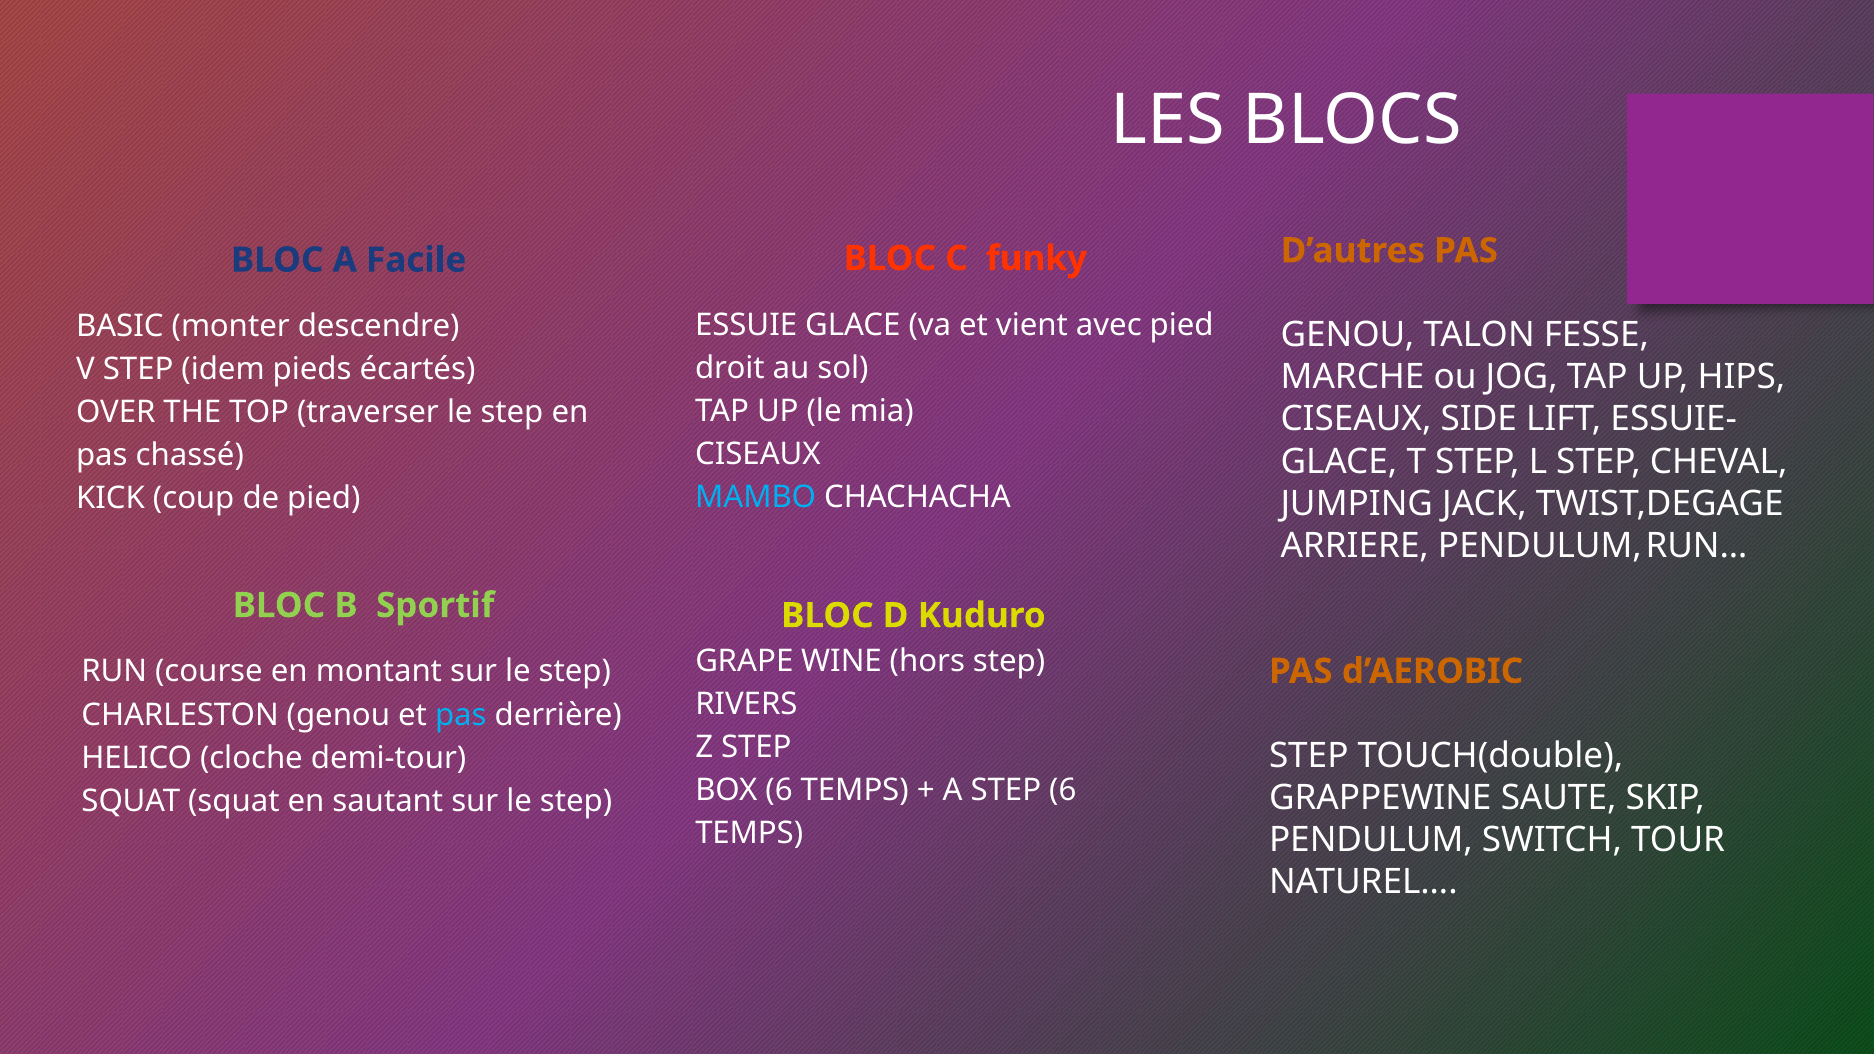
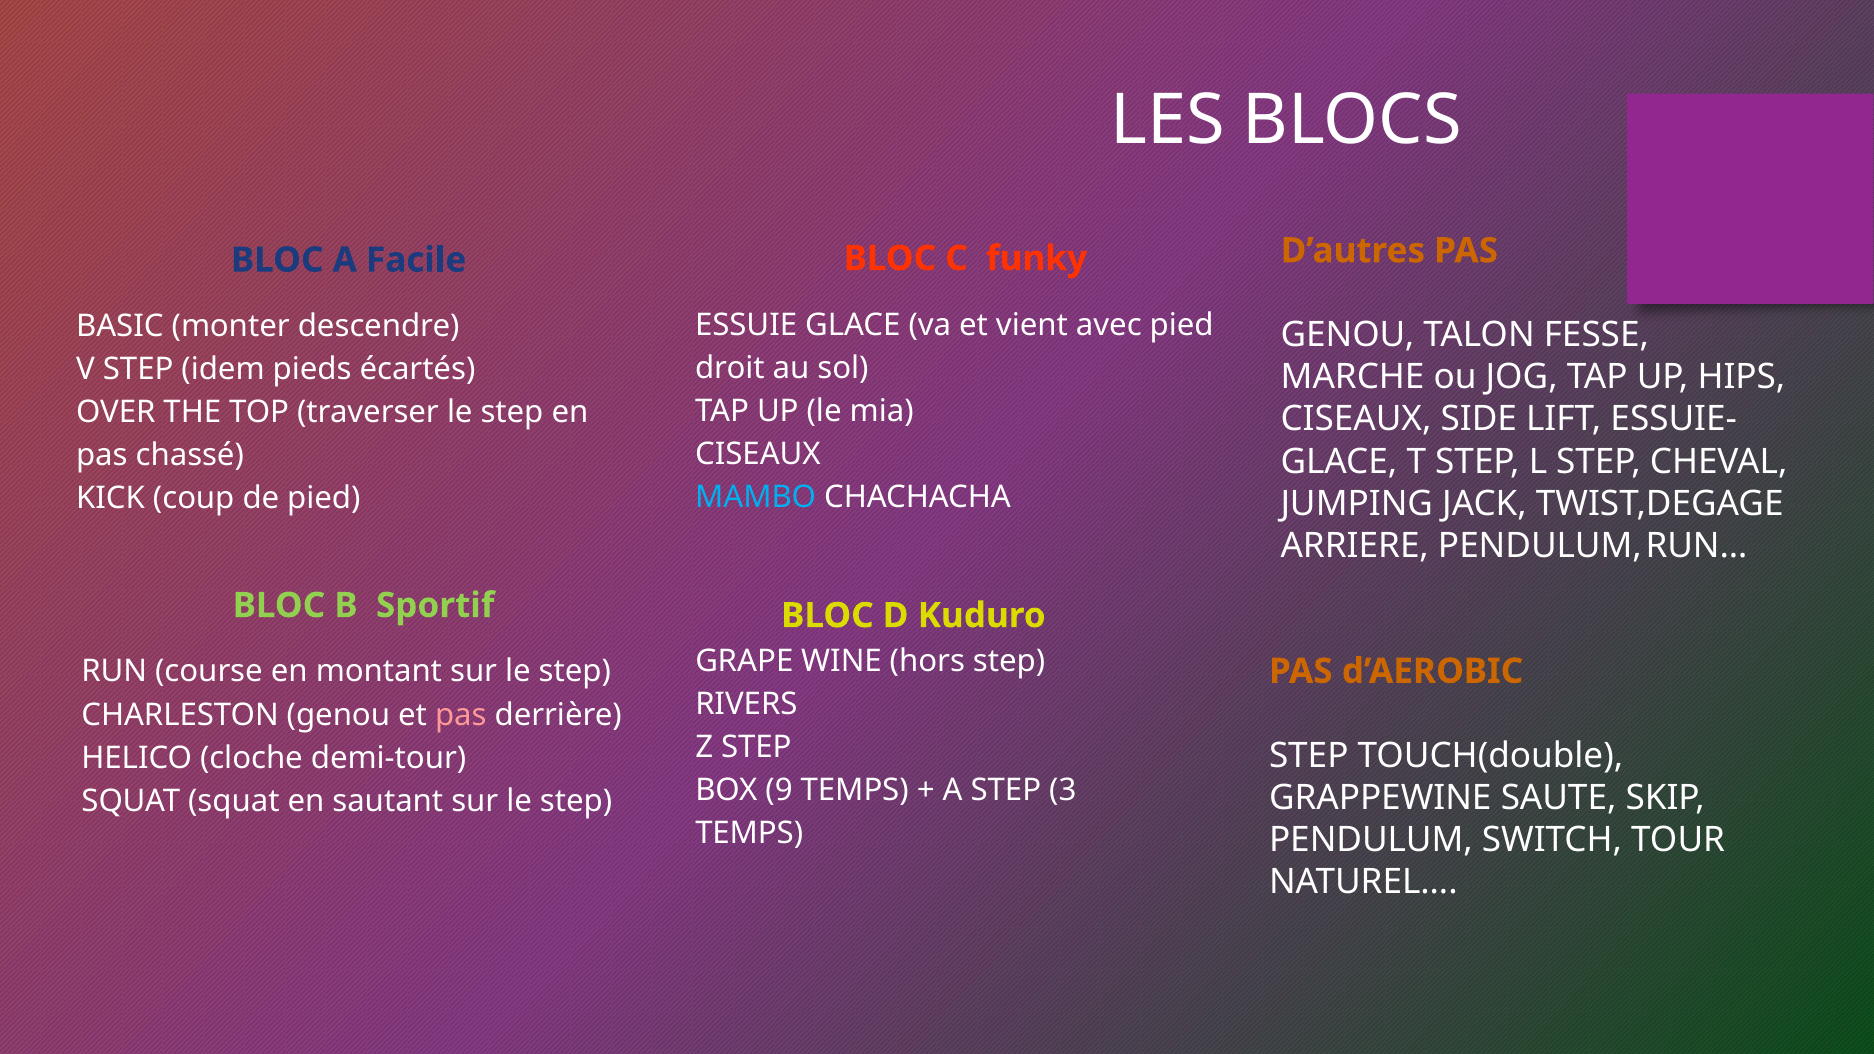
pas colour: light blue -> pink (461, 715)
BOX 6: 6 -> 9 (779, 790)
STEP 6: 6 -> 3 (1063, 790)
